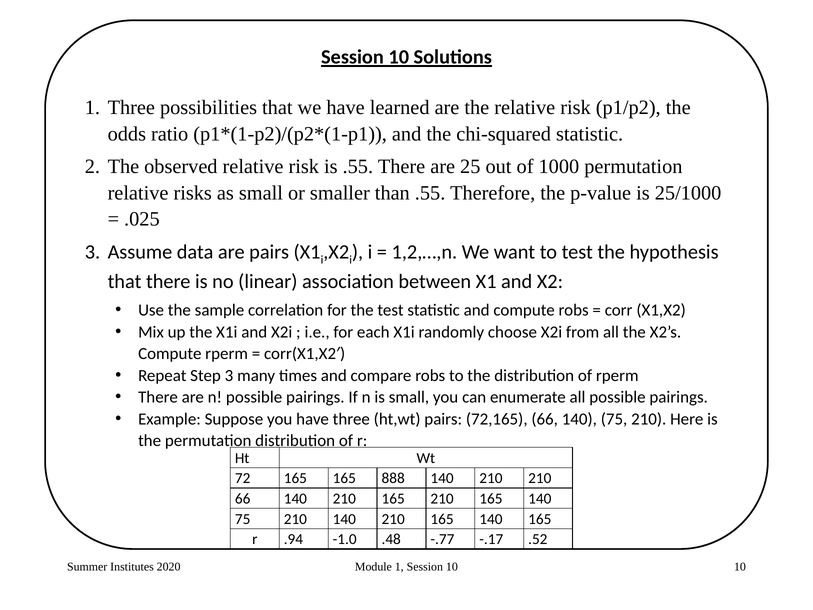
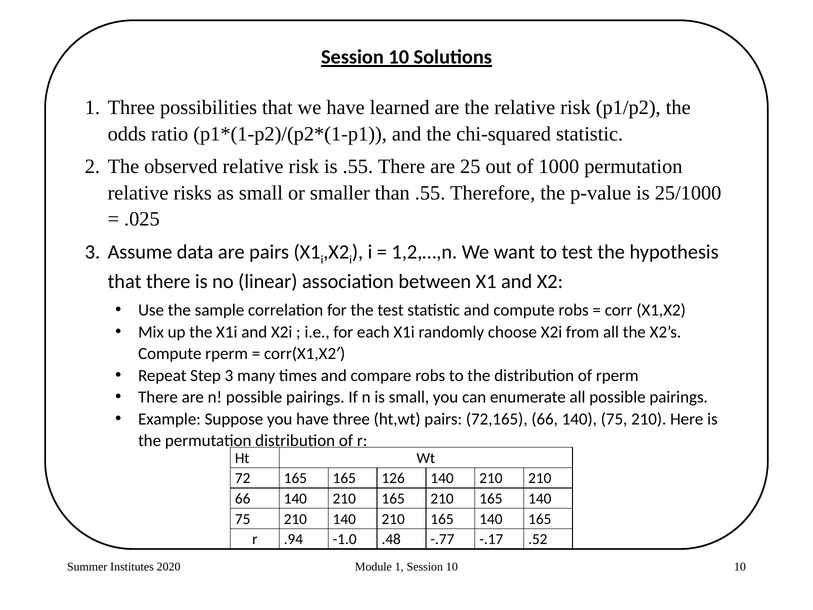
888: 888 -> 126 (393, 478)
